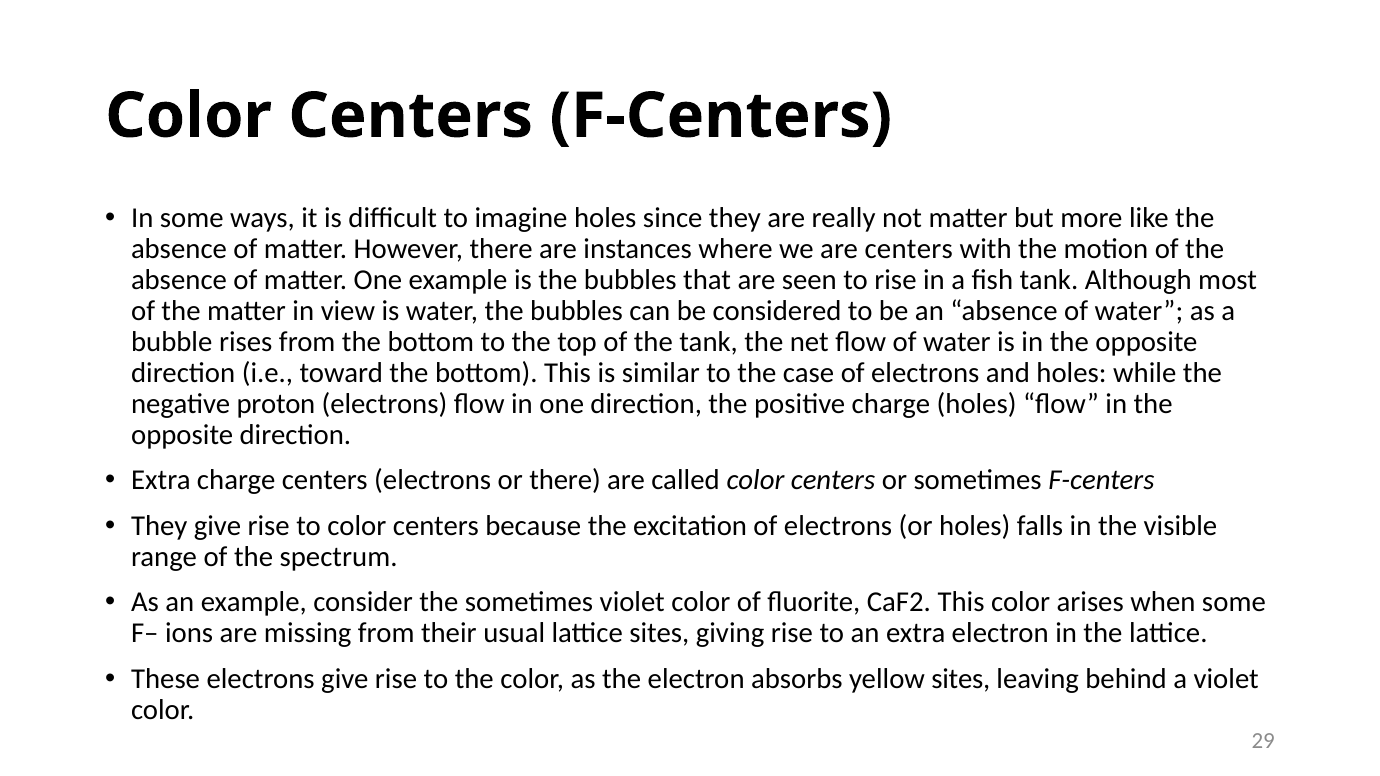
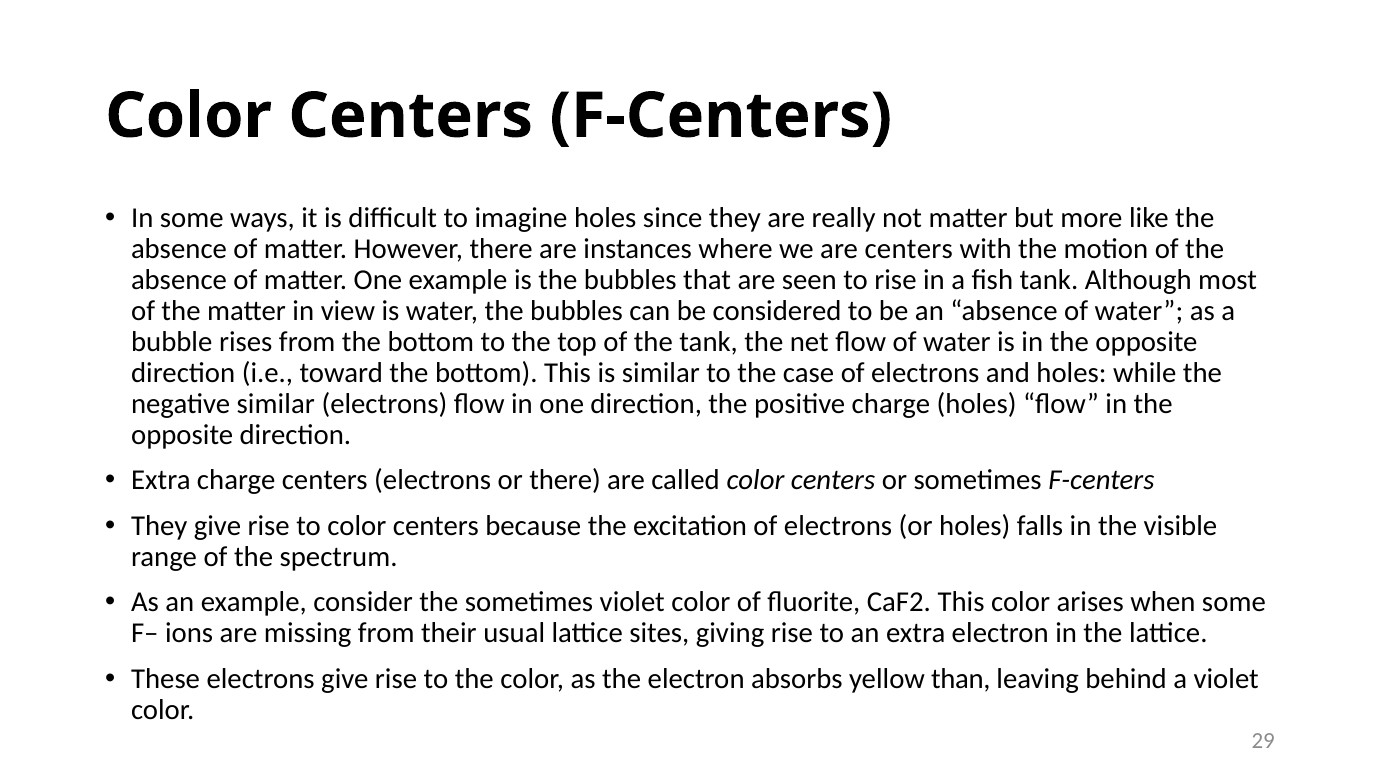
negative proton: proton -> similar (276, 404)
yellow sites: sites -> than (961, 679)
